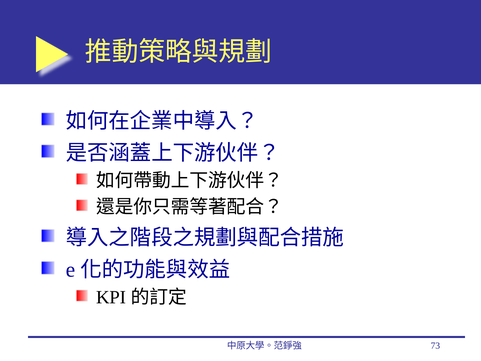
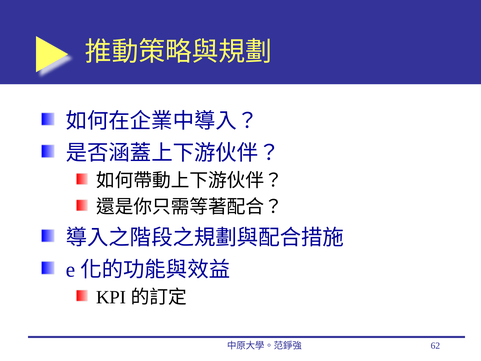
73: 73 -> 62 (435, 345)
